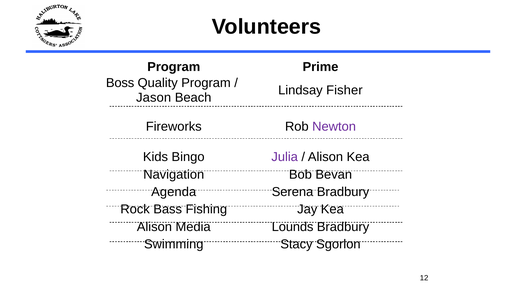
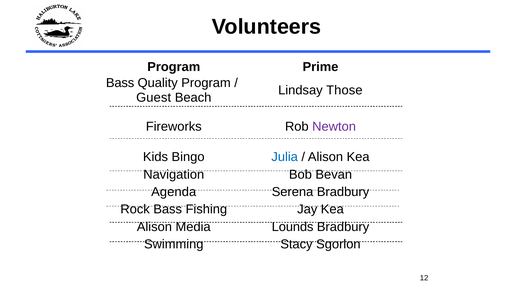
Boss: Boss -> Bass (120, 83)
Fisher: Fisher -> Those (344, 90)
Jason: Jason -> Guest (154, 98)
Julia colour: purple -> blue (285, 157)
